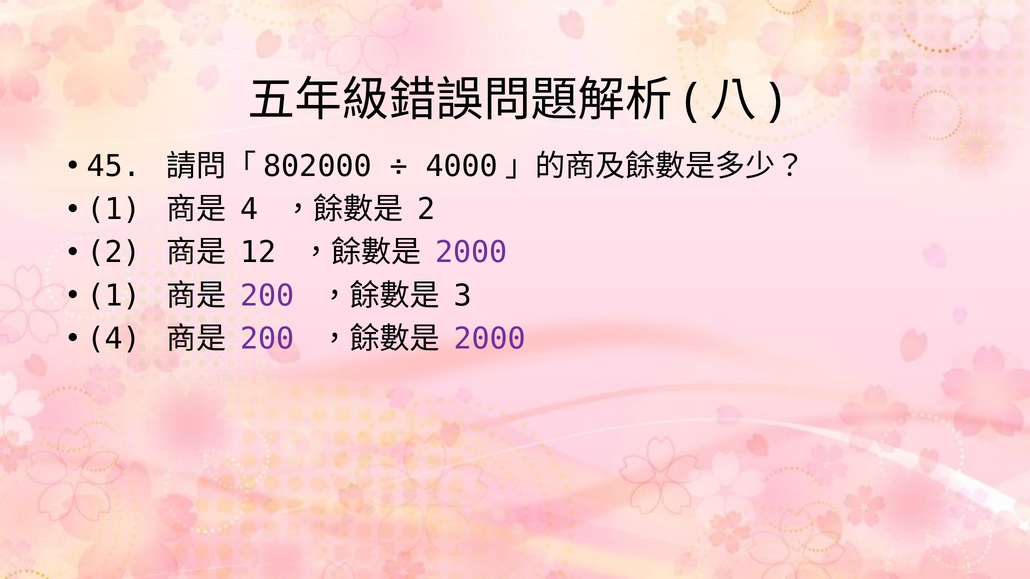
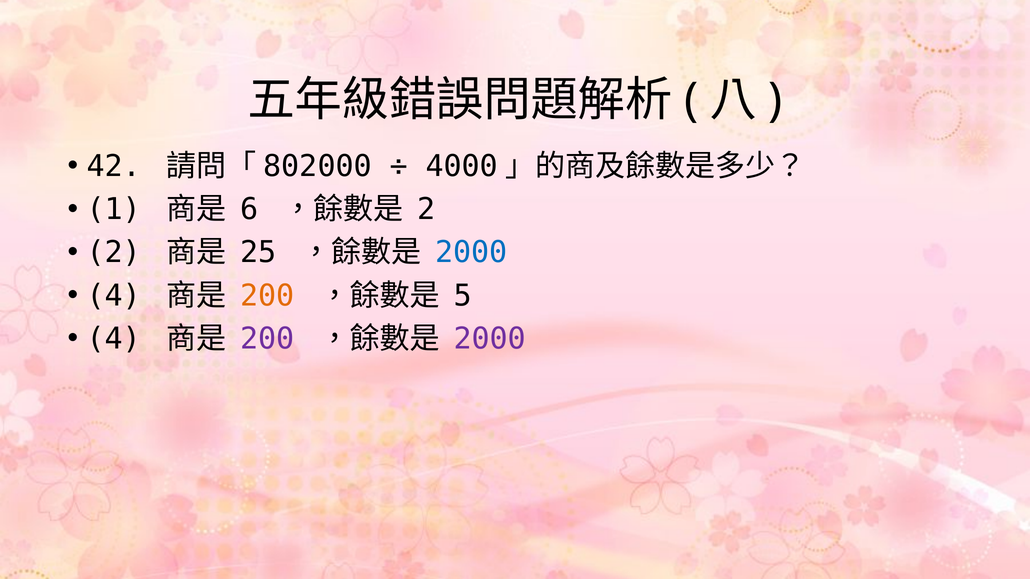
45: 45 -> 42 (114, 166)
4: 4 -> 6 (249, 209)
12: 12 -> 25 (258, 253)
2000 colour: purple -> blue (471, 253)
1: 1 -> 4 (114, 296)
200 colour: purple -> orange (267, 296)
3: 3 -> 5 (463, 296)
